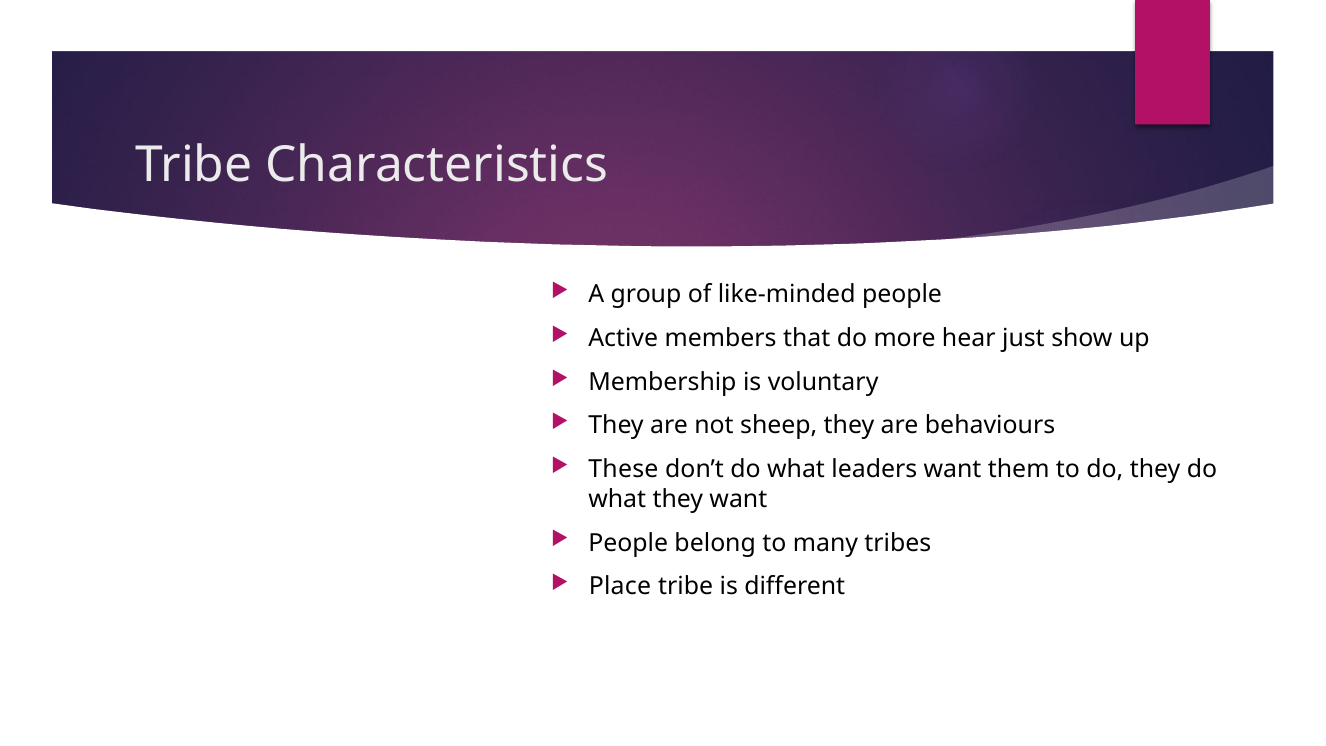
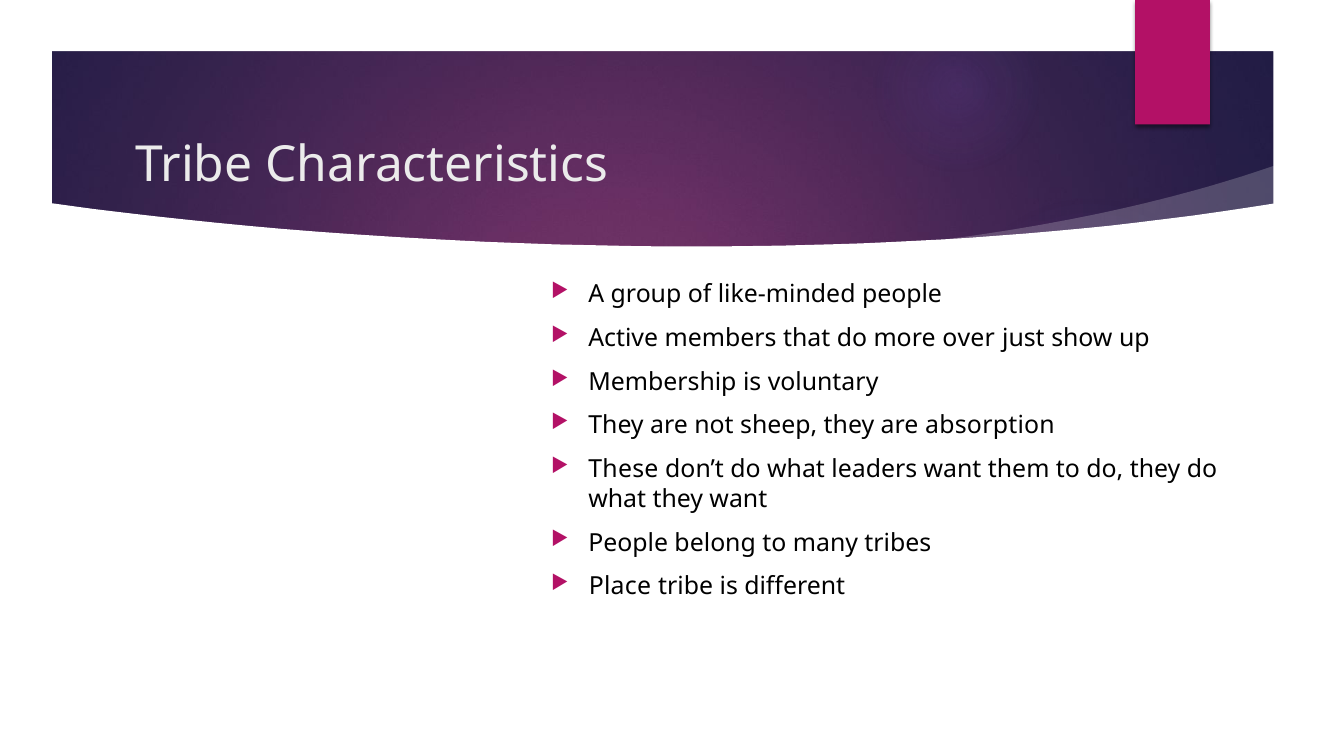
hear: hear -> over (969, 338)
behaviours: behaviours -> absorption (990, 426)
